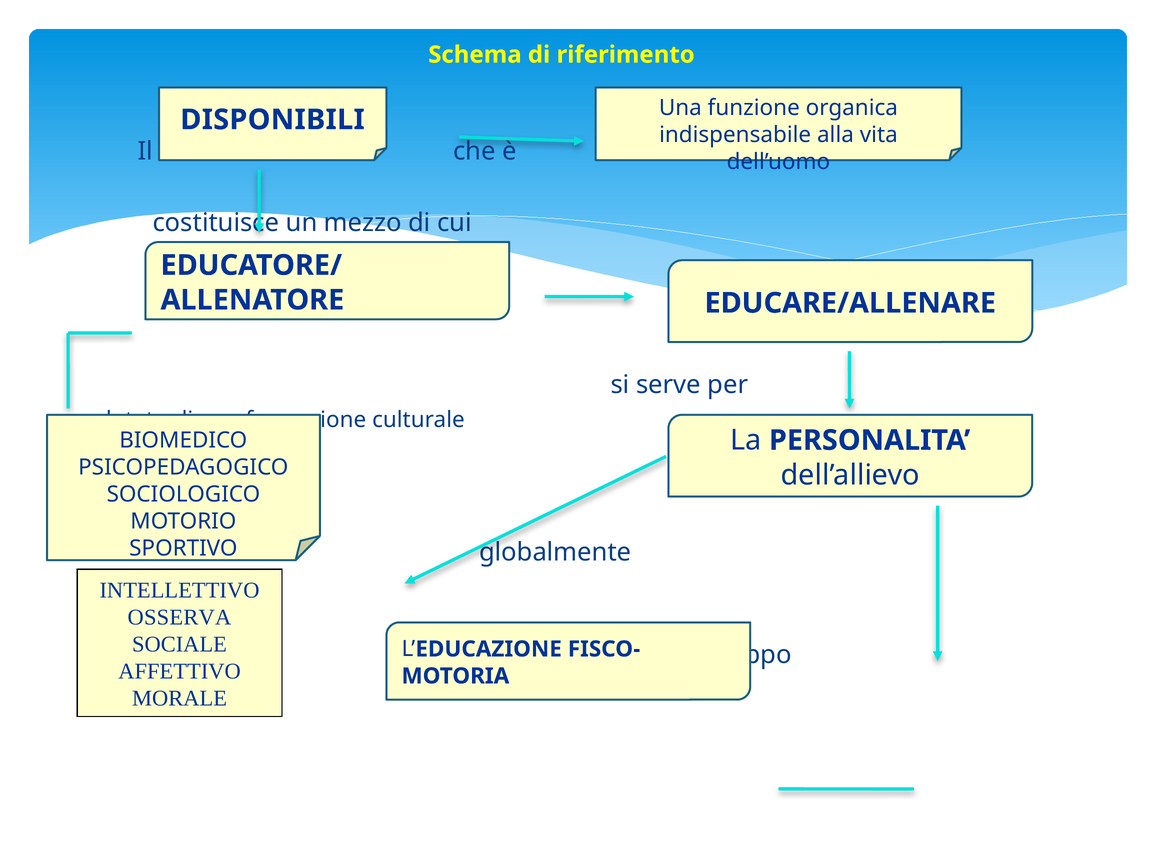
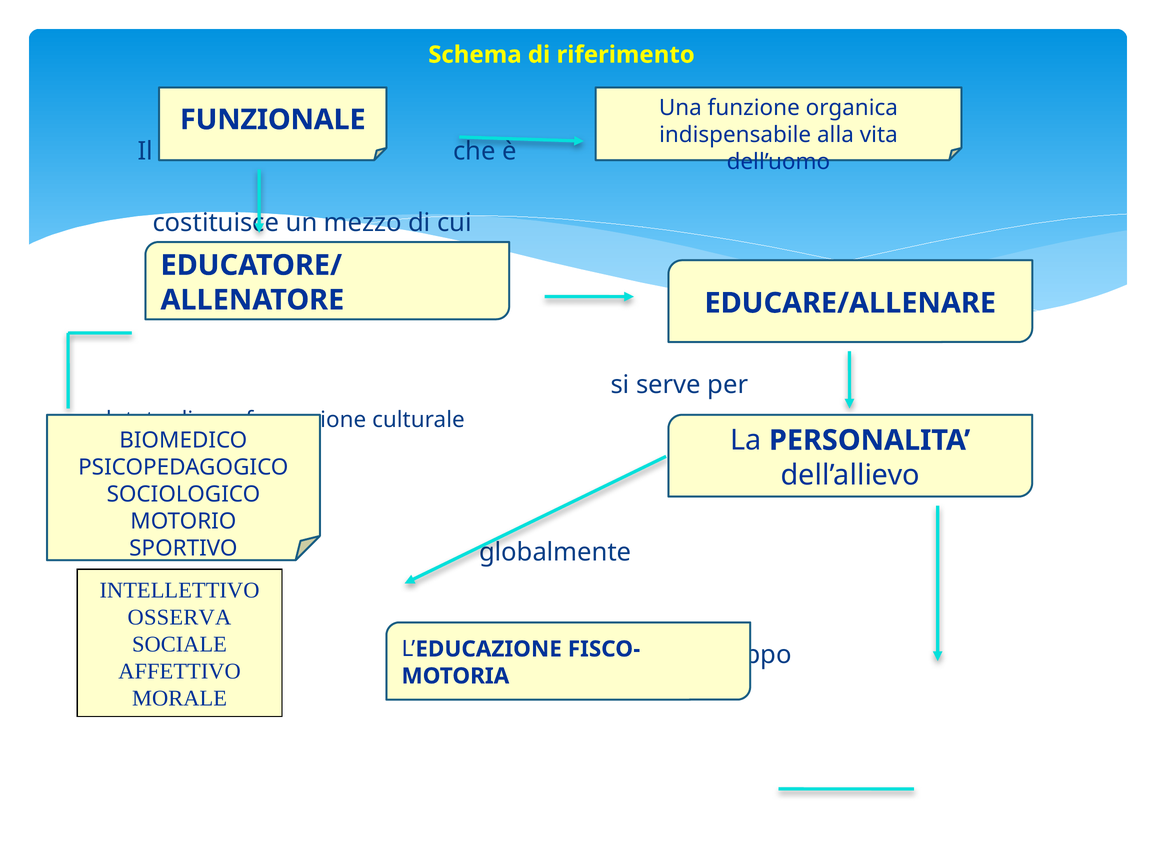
DISPONIBILI: DISPONIBILI -> FUNZIONALE (273, 120)
